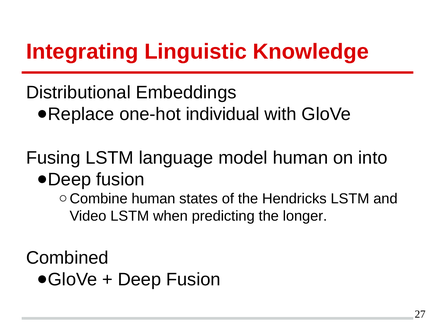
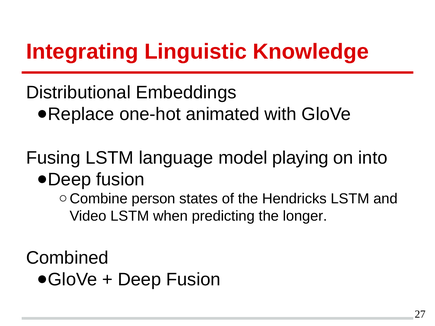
individual: individual -> animated (223, 114)
model human: human -> playing (300, 158)
human: human -> person (153, 199)
